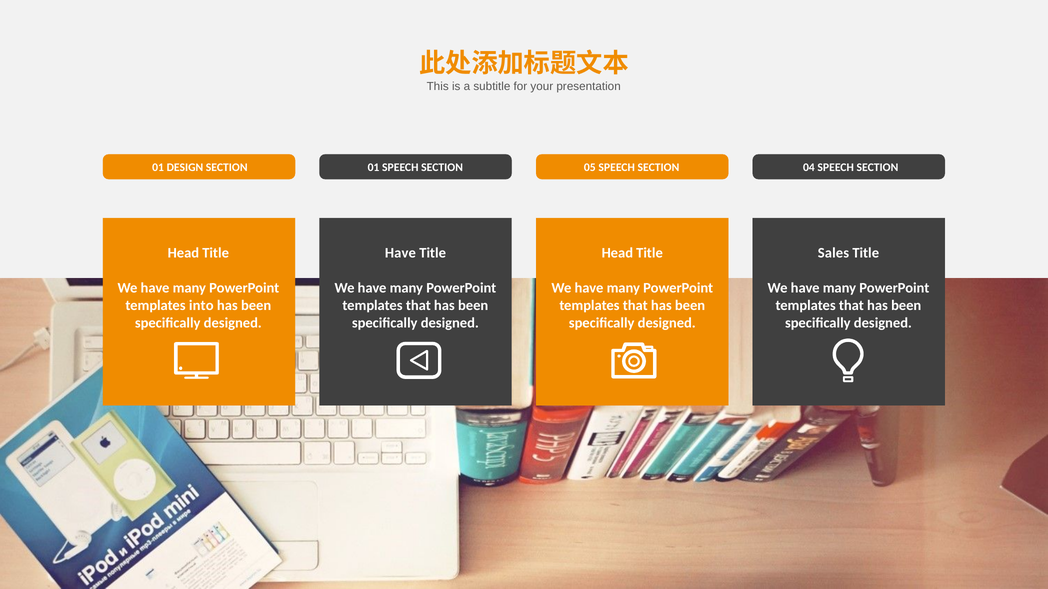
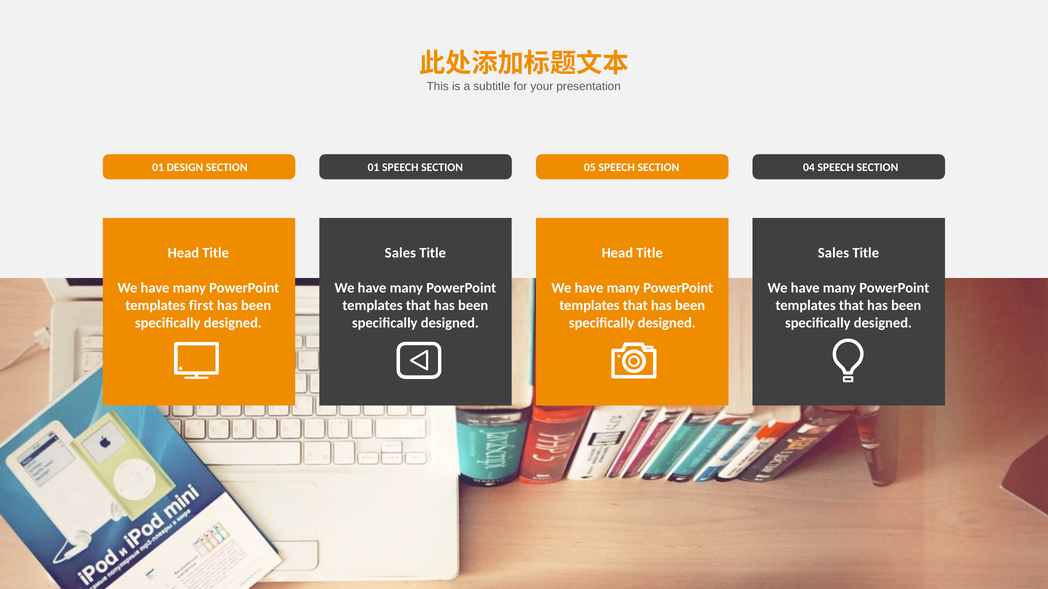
Have: Have -> Sales (400, 253)
into: into -> first (201, 305)
